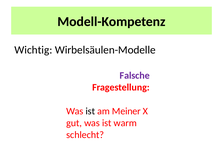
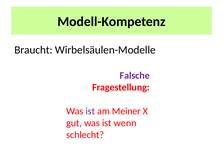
Wichtig: Wichtig -> Braucht (33, 50)
ist colour: black -> purple (90, 111)
warm: warm -> wenn (125, 123)
